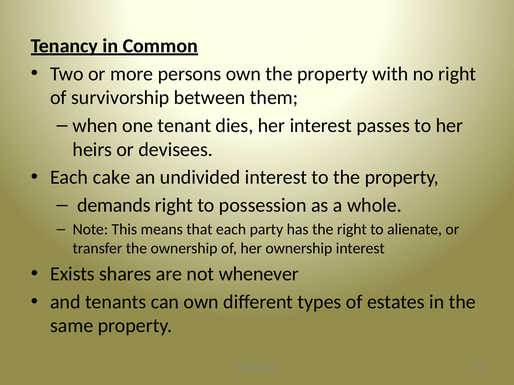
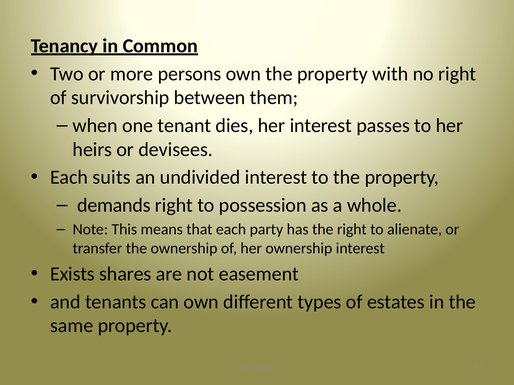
cake: cake -> suits (112, 178)
whenever: whenever -> easement (259, 274)
